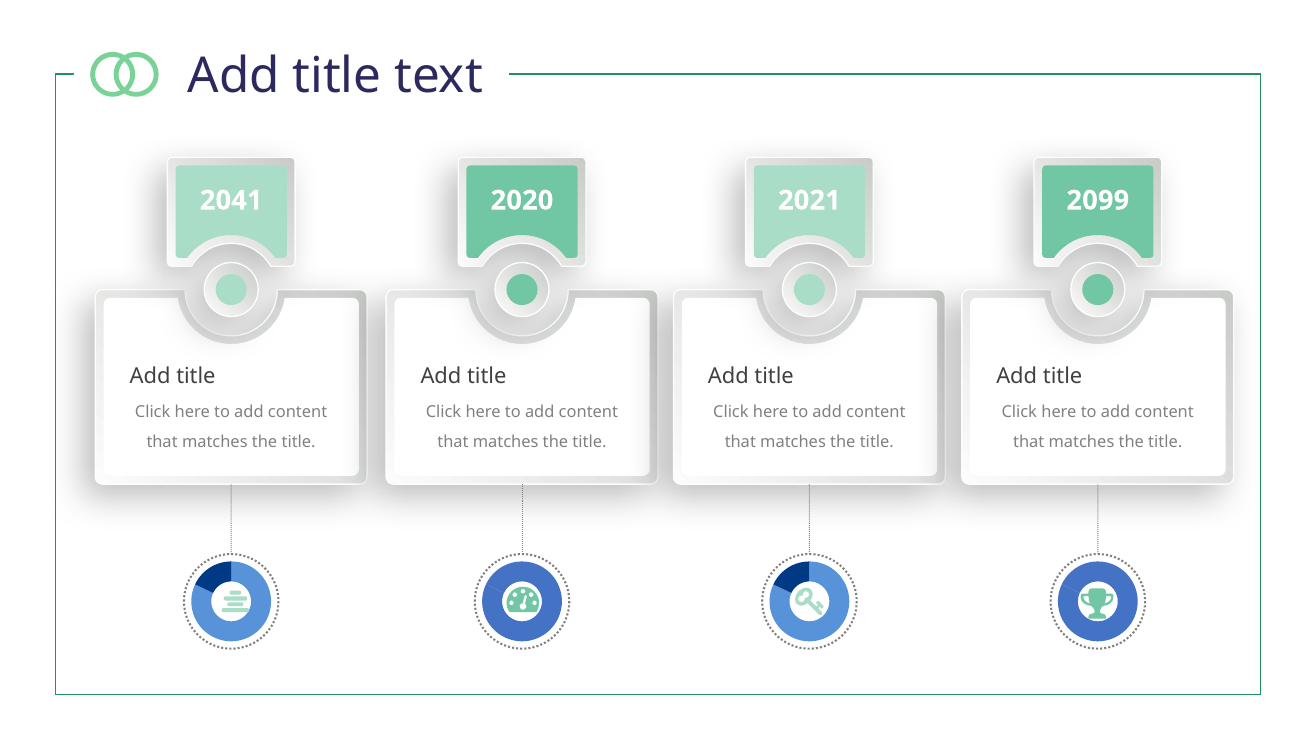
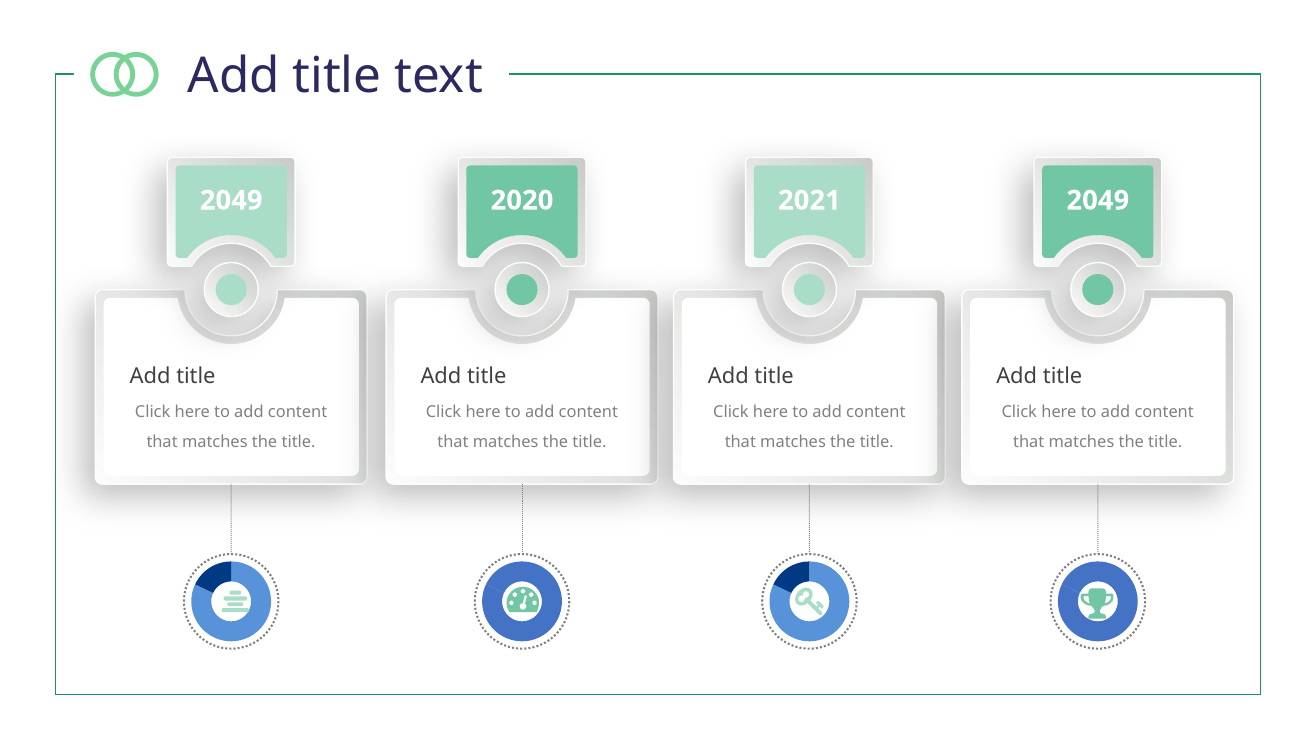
2041: 2041 -> 2049 (231, 200)
2099: 2099 -> 2049 (1098, 200)
